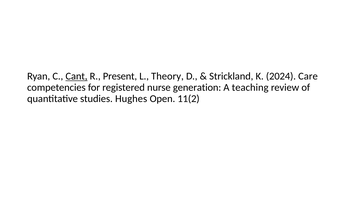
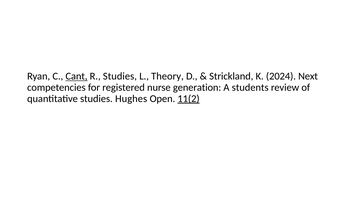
R Present: Present -> Studies (120, 76)
Care: Care -> Next (308, 76)
teaching: teaching -> students (250, 88)
11(2 underline: none -> present (189, 99)
